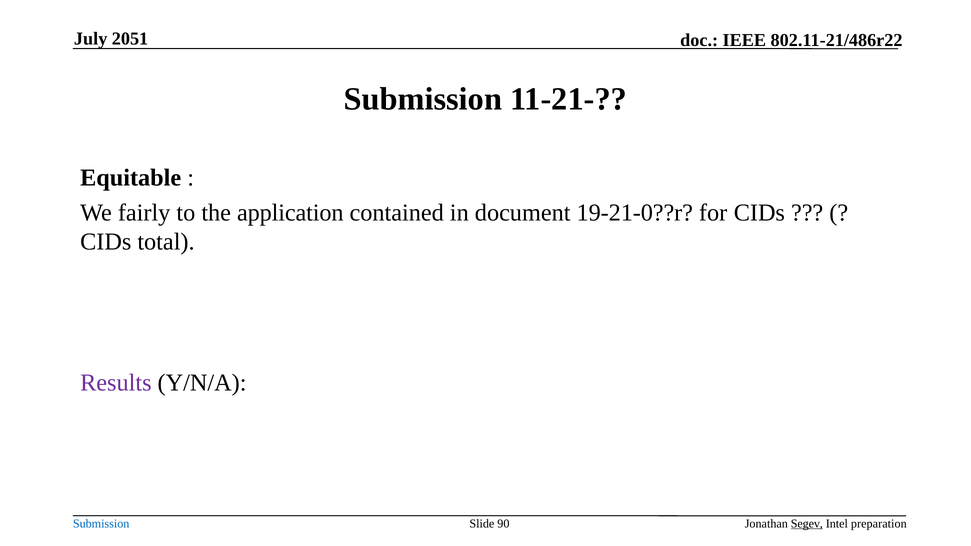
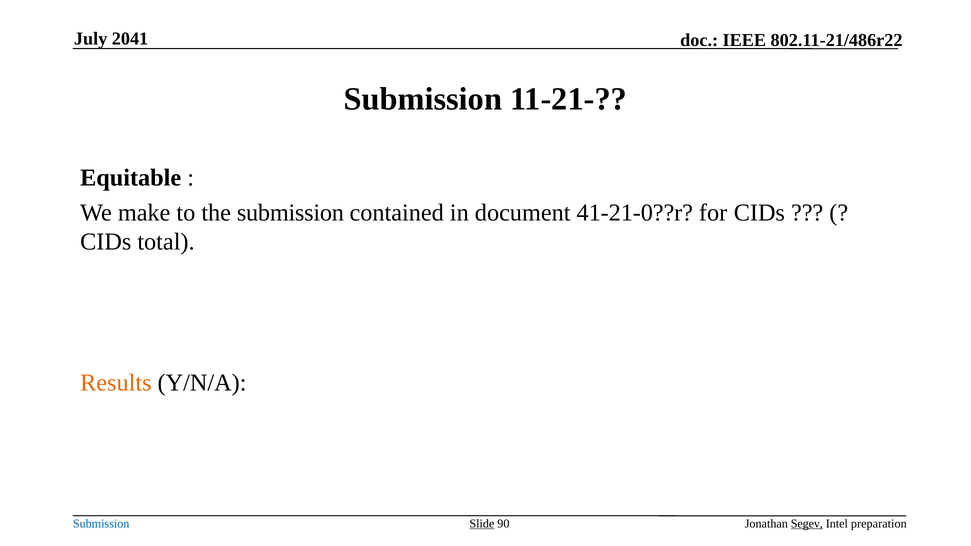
2051: 2051 -> 2041 (130, 39)
fairly: fairly -> make (144, 213)
the application: application -> submission (290, 213)
19-21-0??r: 19-21-0??r -> 41-21-0??r (635, 213)
Results colour: purple -> orange (116, 383)
Slide underline: none -> present (482, 524)
